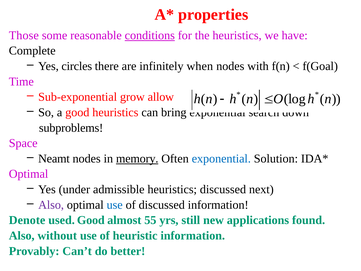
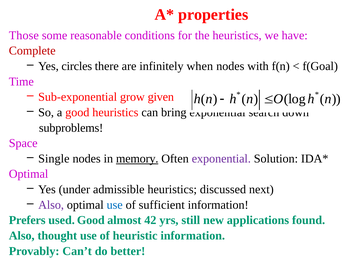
conditions underline: present -> none (150, 35)
Complete colour: black -> red (32, 51)
allow: allow -> given (161, 97)
Neamt: Neamt -> Single (54, 158)
exponential colour: blue -> purple (221, 158)
of discussed: discussed -> sufficient (162, 205)
Denote: Denote -> Prefers (27, 220)
55: 55 -> 42 (150, 220)
without: without -> thought (57, 235)
